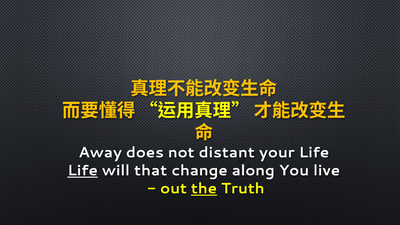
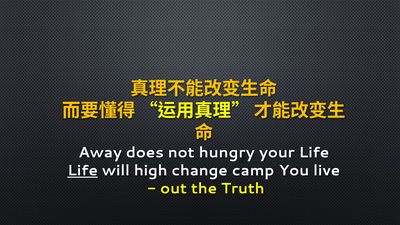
distant: distant -> hungry (227, 153)
that: that -> high (151, 171)
along: along -> camp (253, 171)
the underline: present -> none (204, 189)
